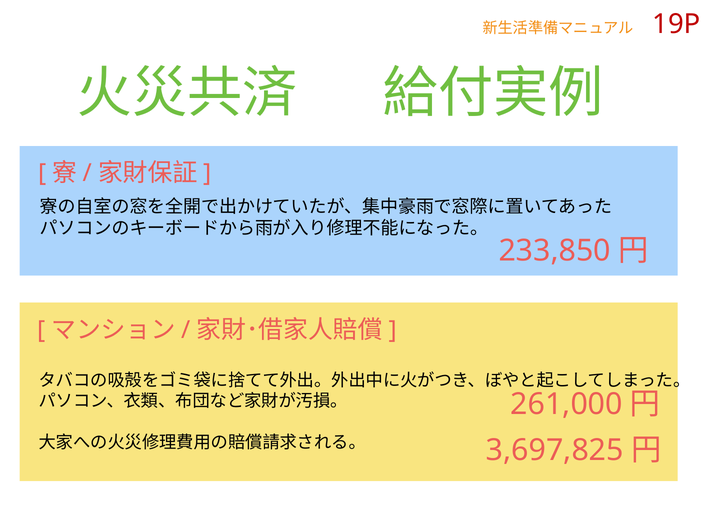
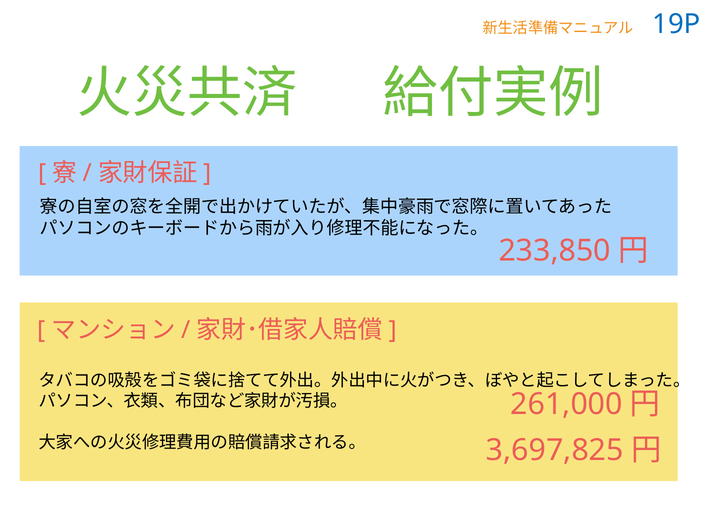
19P colour: red -> blue (676, 24)
